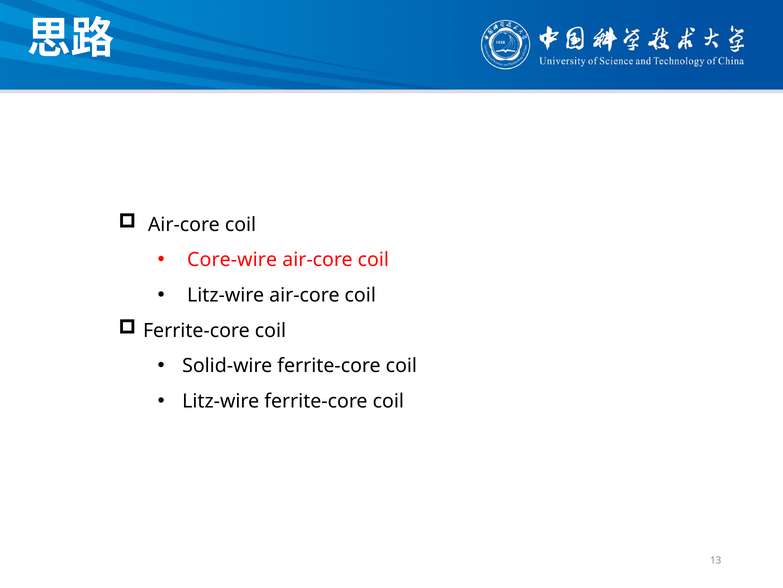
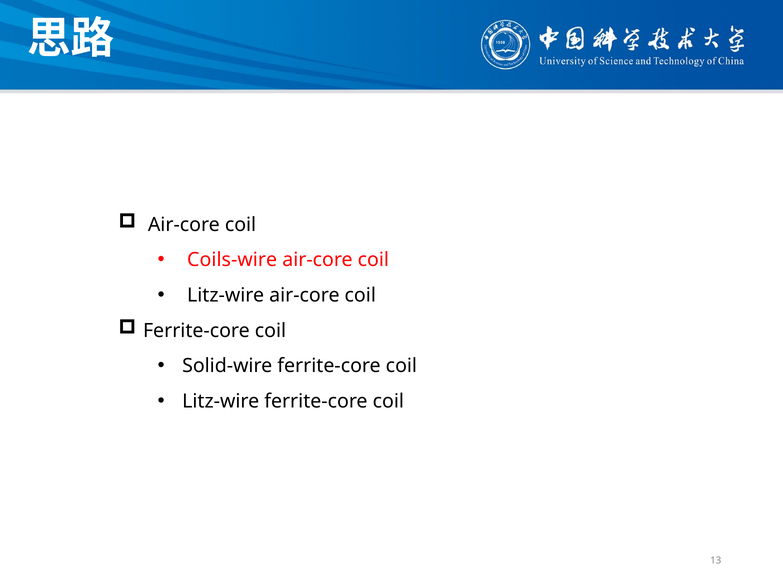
Core-wire: Core-wire -> Coils-wire (232, 260)
